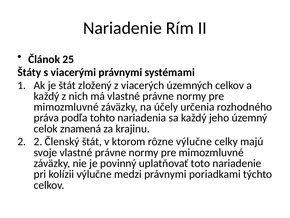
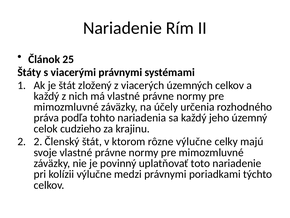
znamená: znamená -> cudzieho (81, 128)
